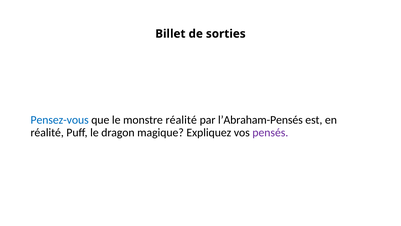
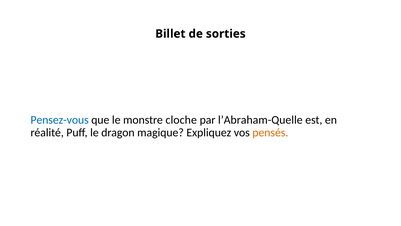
monstre réalité: réalité -> cloche (181, 120)
l’Abraham-Pensés: l’Abraham-Pensés -> l’Abraham-Quelle (260, 120)
pensés colour: purple -> orange (270, 132)
